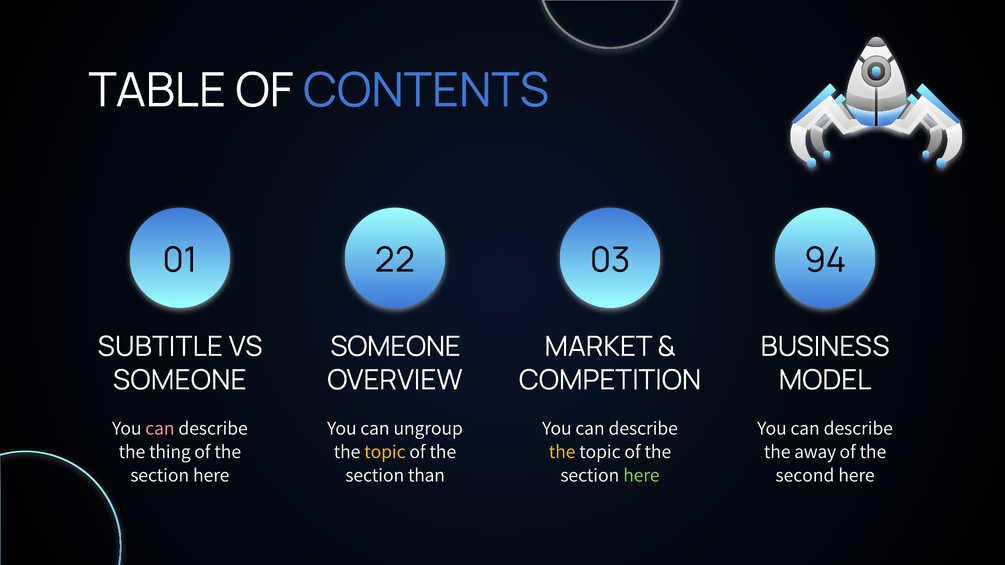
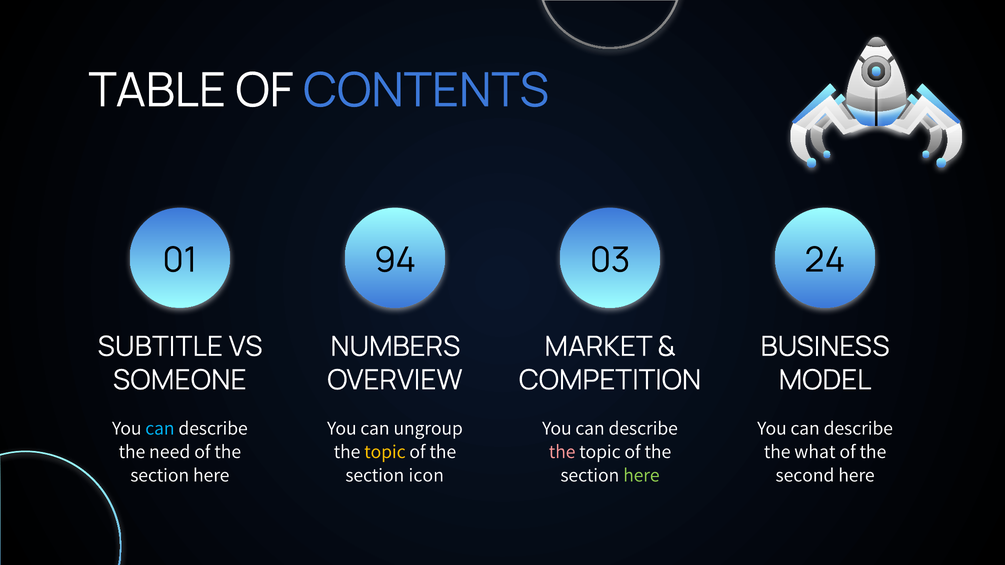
22: 22 -> 94 (395, 260)
94: 94 -> 24 (825, 260)
SOMEONE: SOMEONE -> NUMBERS (395, 347)
can colour: pink -> light blue (160, 428)
thing: thing -> need (170, 452)
the colour: yellow -> pink (562, 452)
away: away -> what (815, 452)
than: than -> icon (426, 475)
